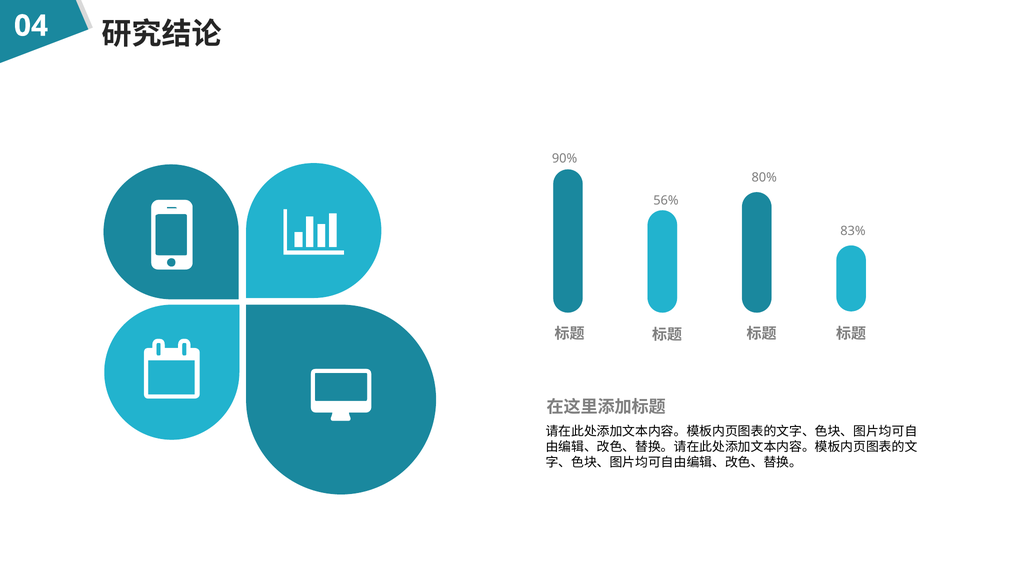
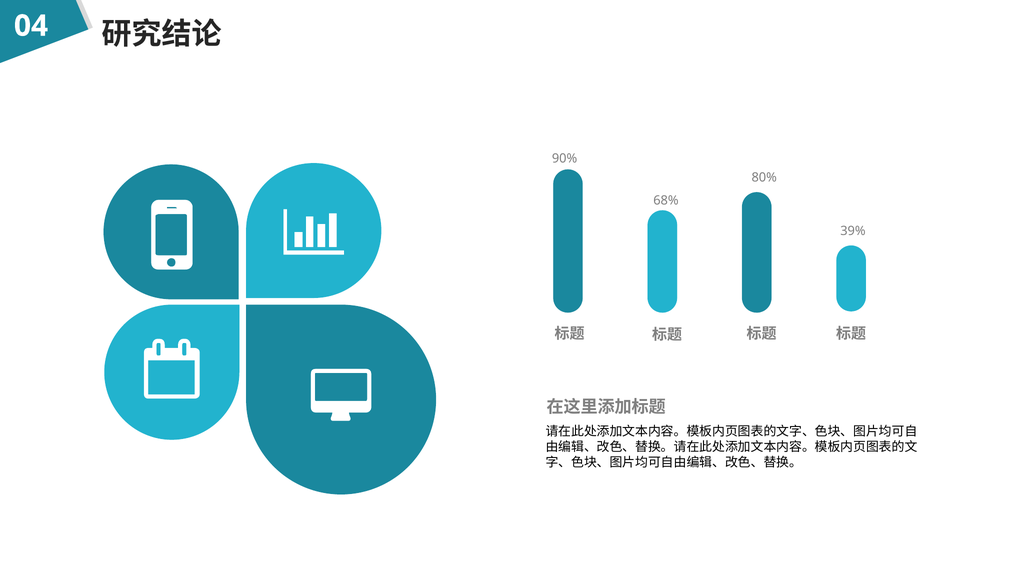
56%: 56% -> 68% (666, 201)
83%: 83% -> 39% (853, 231)
